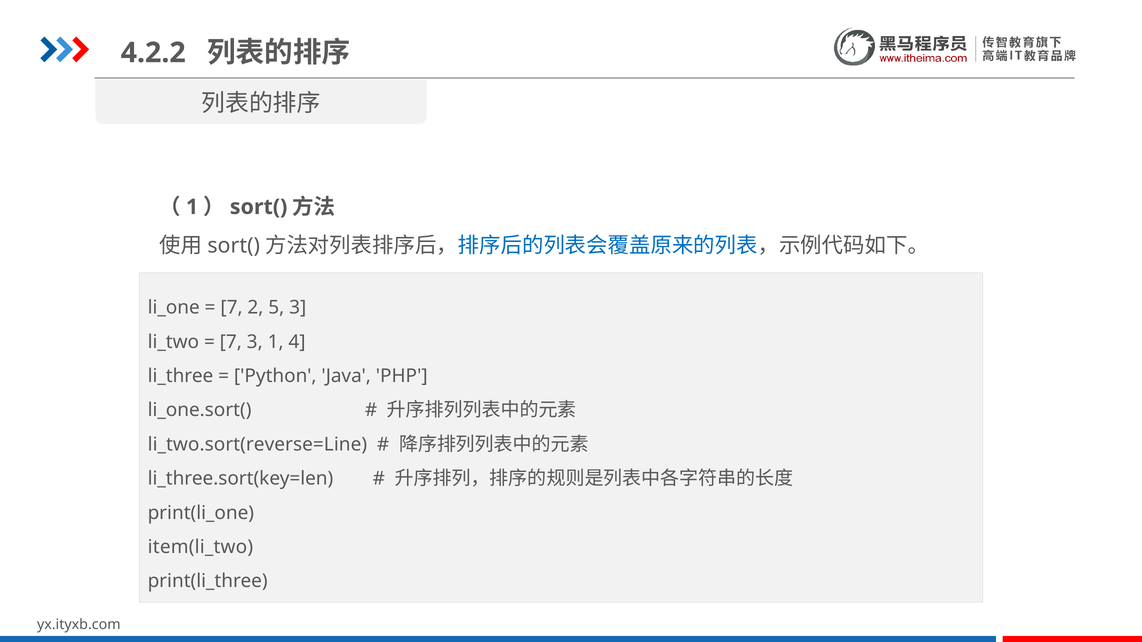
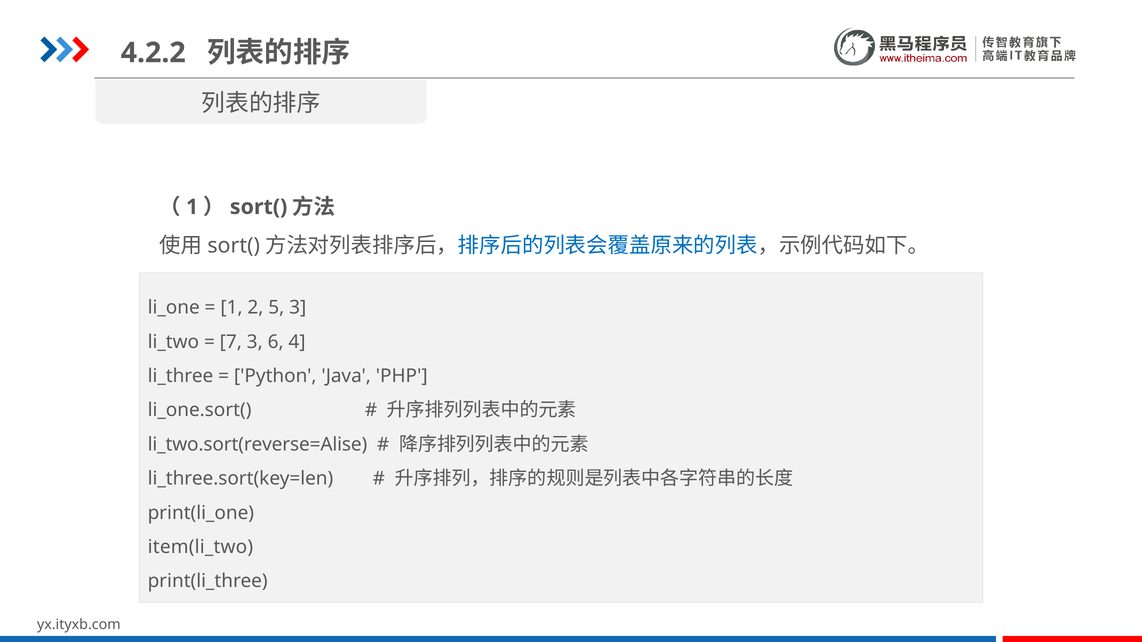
7: 7 -> 1 (232, 308)
3 1: 1 -> 6 (276, 342)
li_two.sort(reverse=Line: li_two.sort(reverse=Line -> li_two.sort(reverse=Alise (257, 445)
